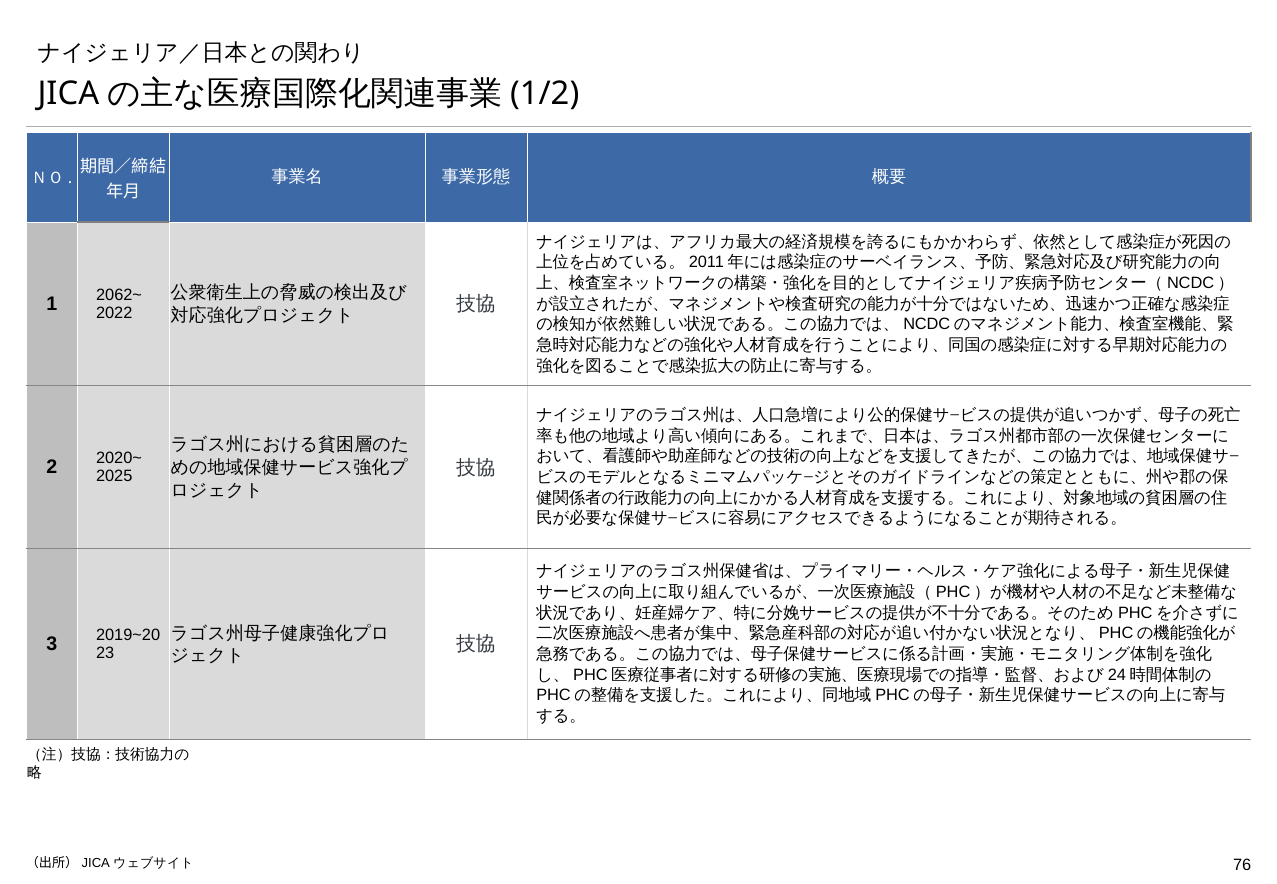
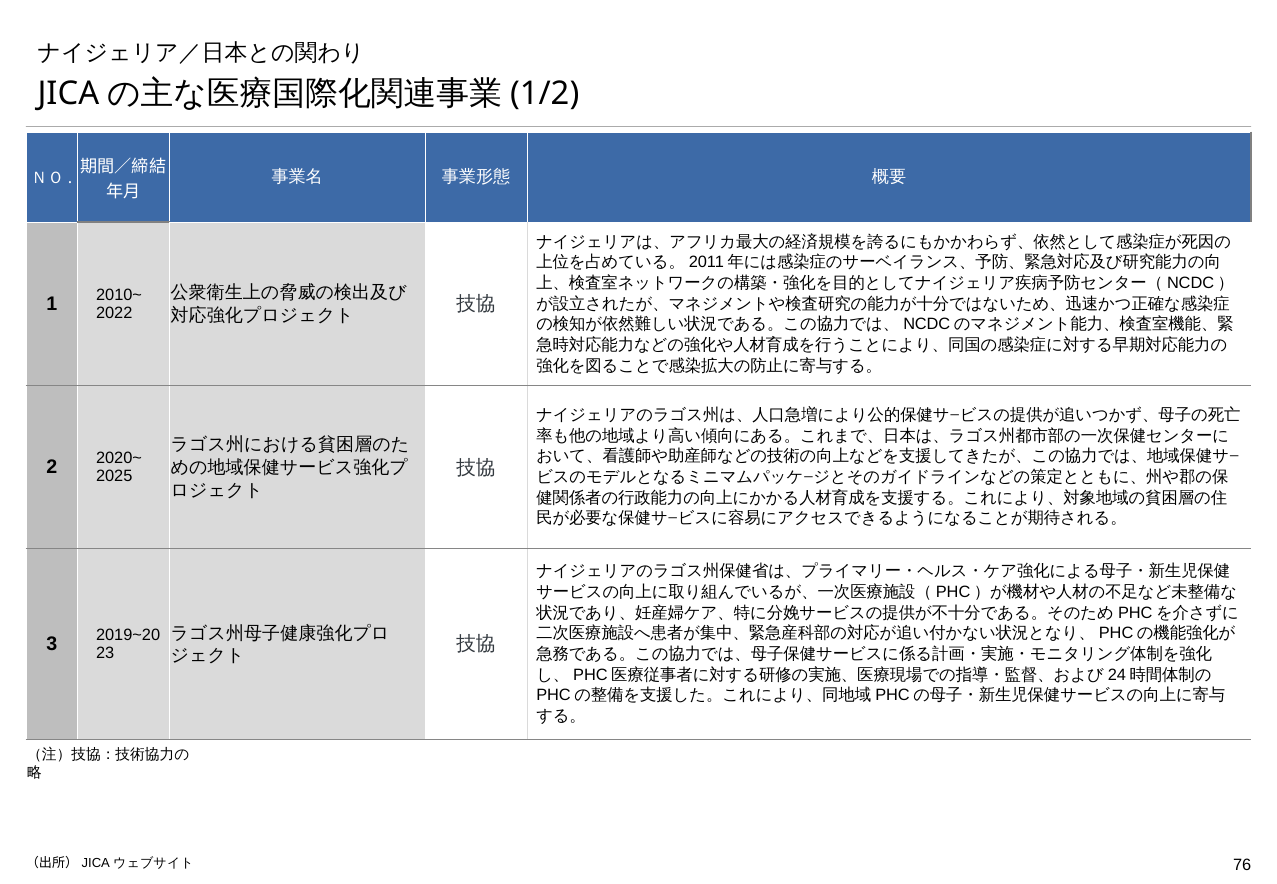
2062~: 2062~ -> 2010~ (119, 295)
